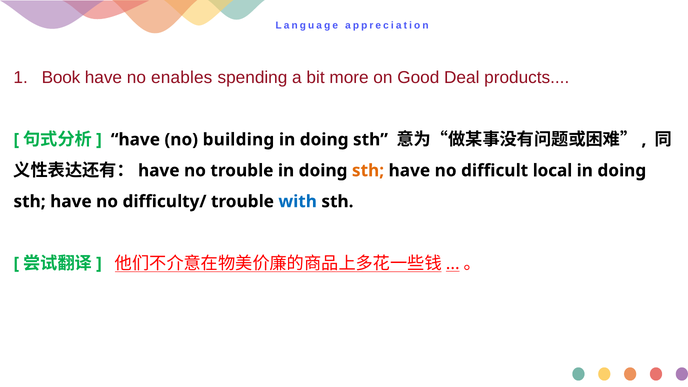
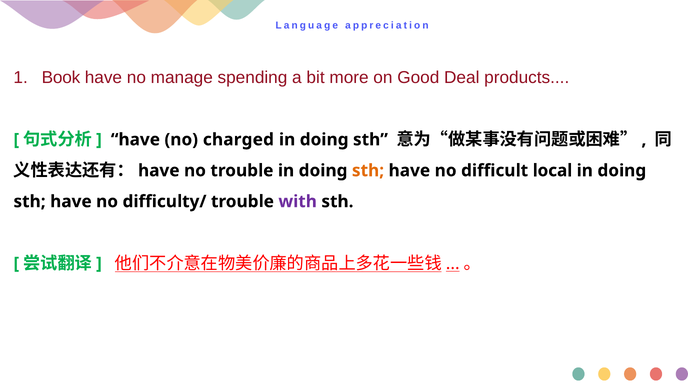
enables: enables -> manage (182, 78)
building: building -> charged (238, 140)
with colour: blue -> purple (298, 202)
